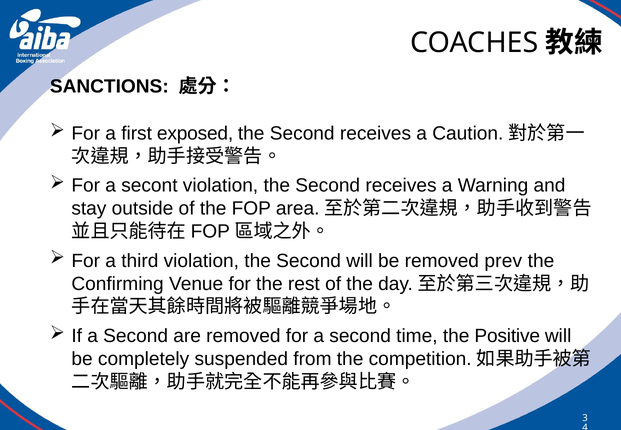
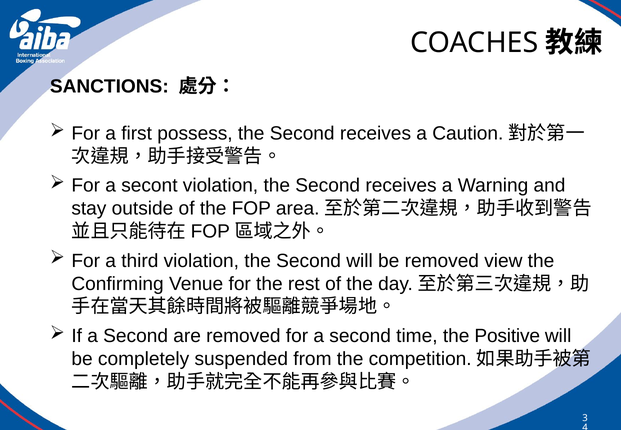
exposed: exposed -> possess (195, 133)
prev: prev -> view (503, 261)
